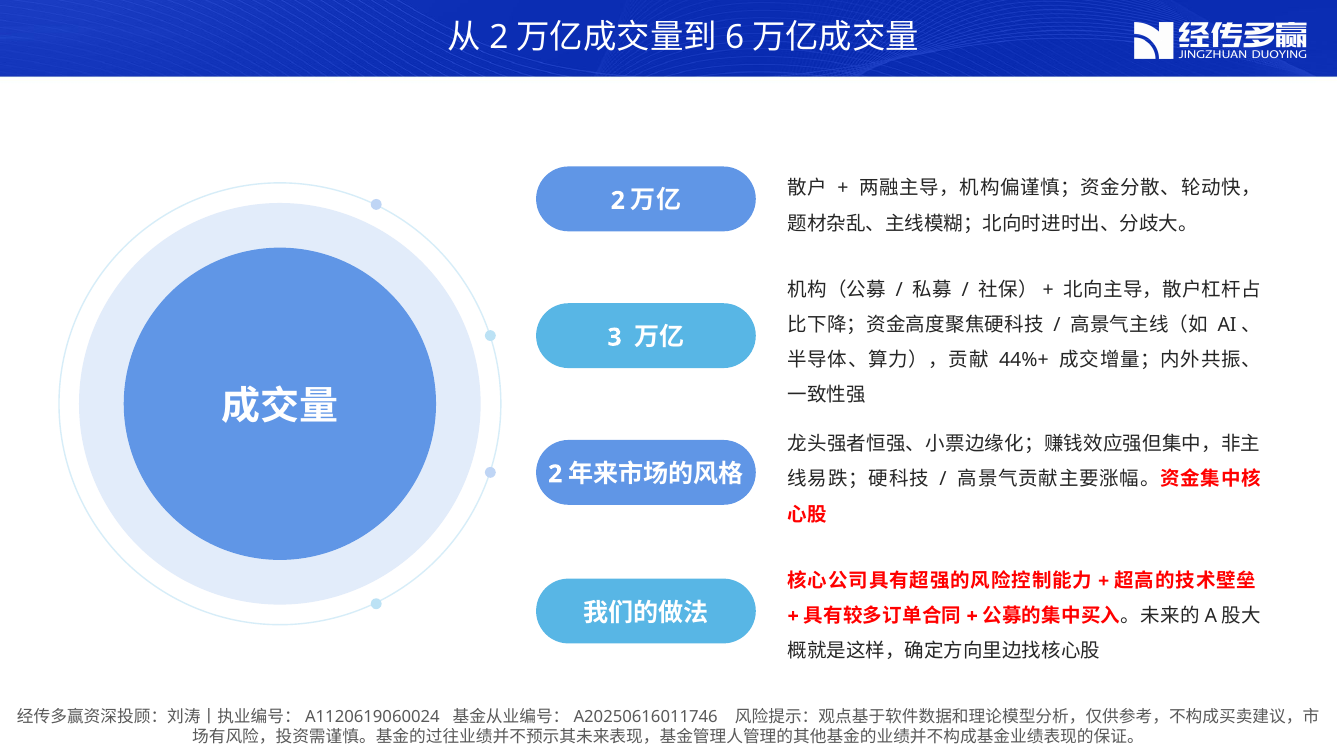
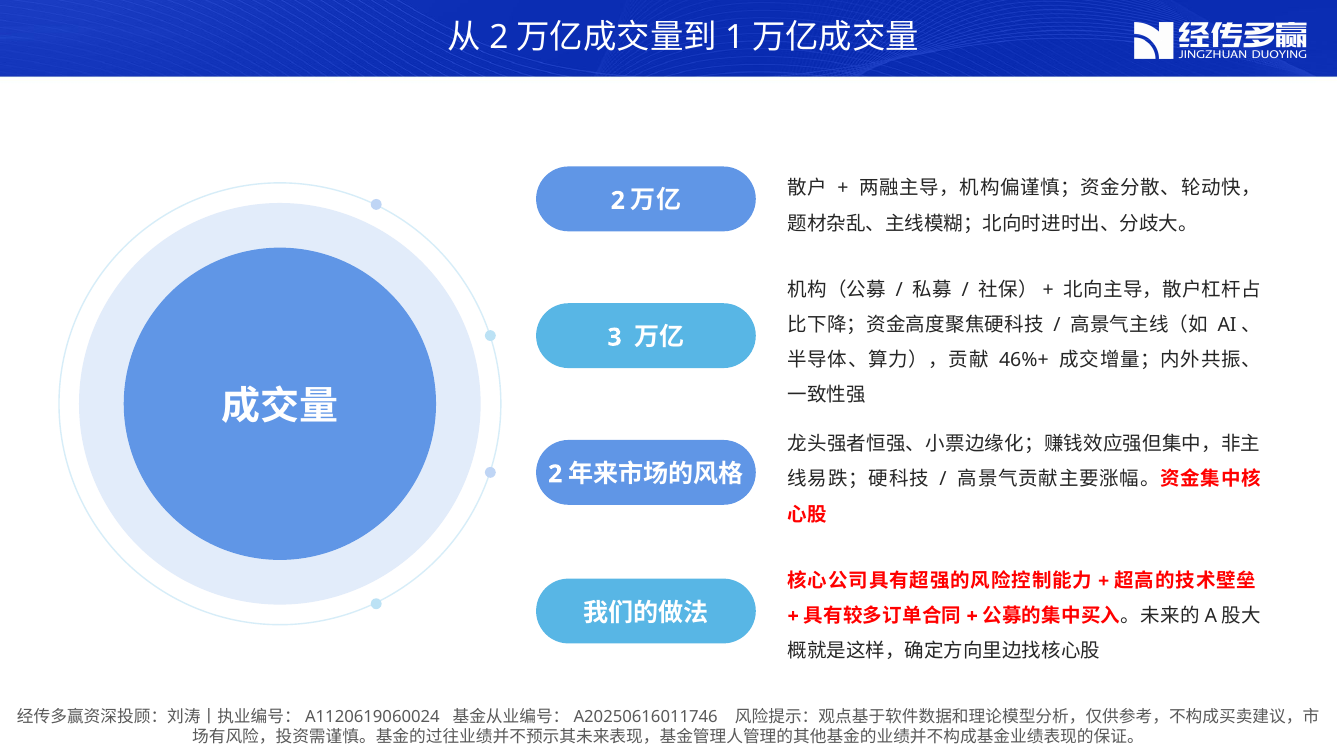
6: 6 -> 1 (735, 38)
44%+: 44%+ -> 46%+ (1024, 360)
